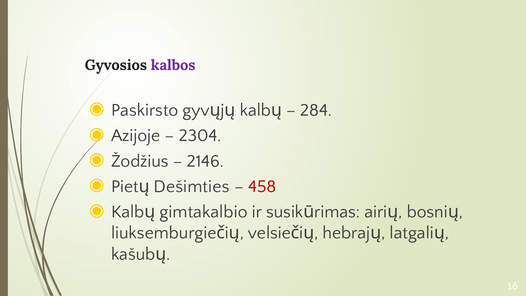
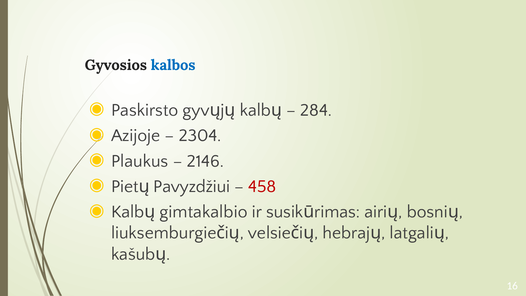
kalbos colour: purple -> blue (173, 65)
Žodžius: Žodžius -> Plaukus (140, 161)
Dešimties: Dešimties -> Pavyzdžiui (192, 186)
